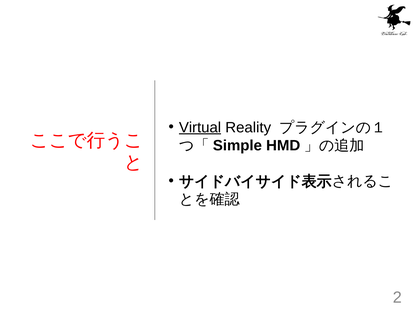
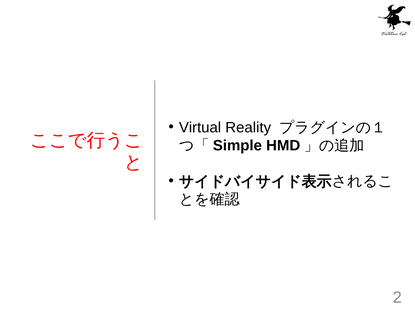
Virtual underline: present -> none (200, 128)
